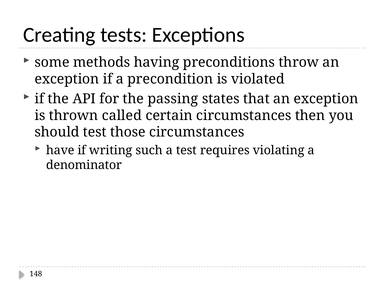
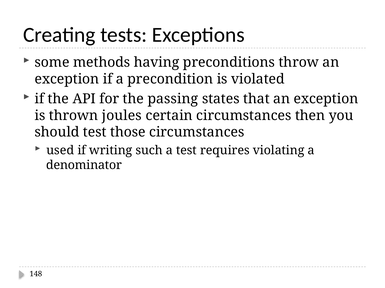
called: called -> joules (122, 116)
have: have -> used (60, 151)
